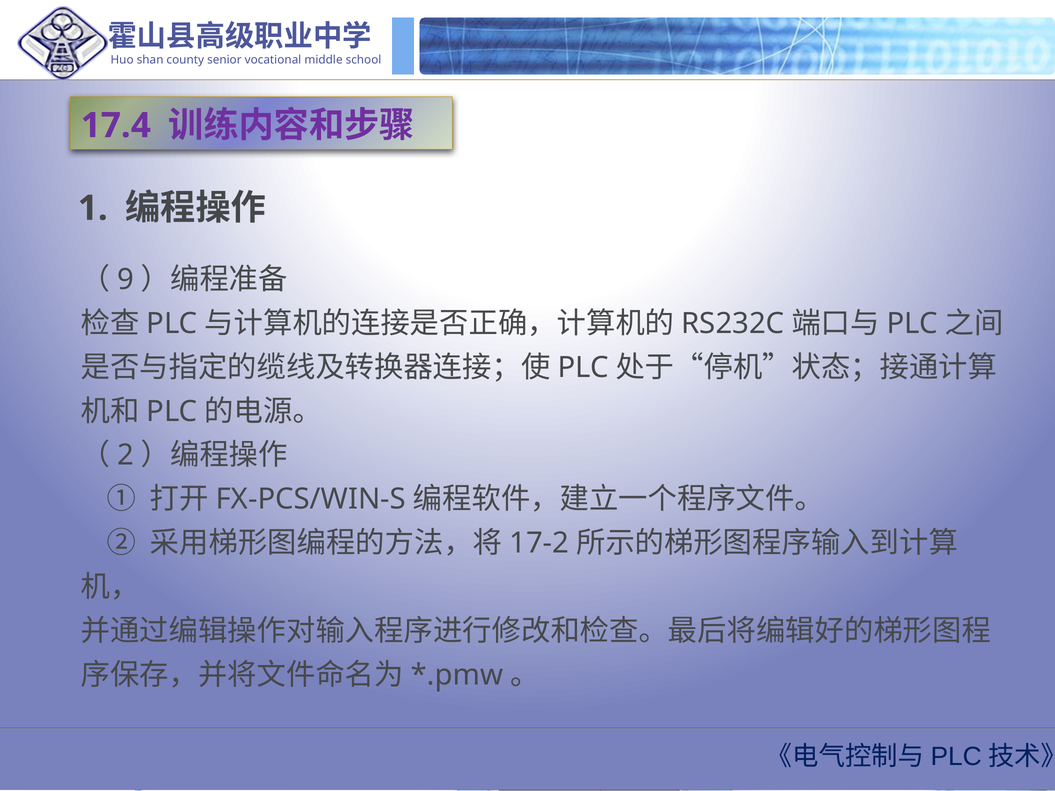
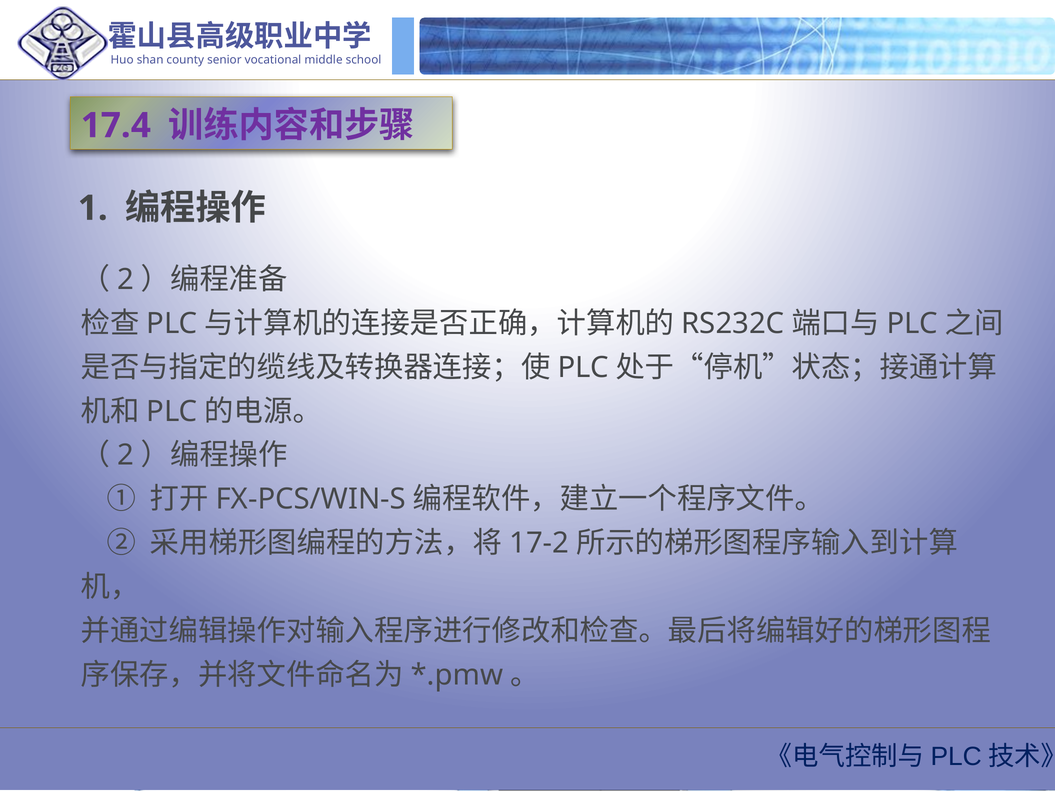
9: 9 -> 2 (125, 280)
